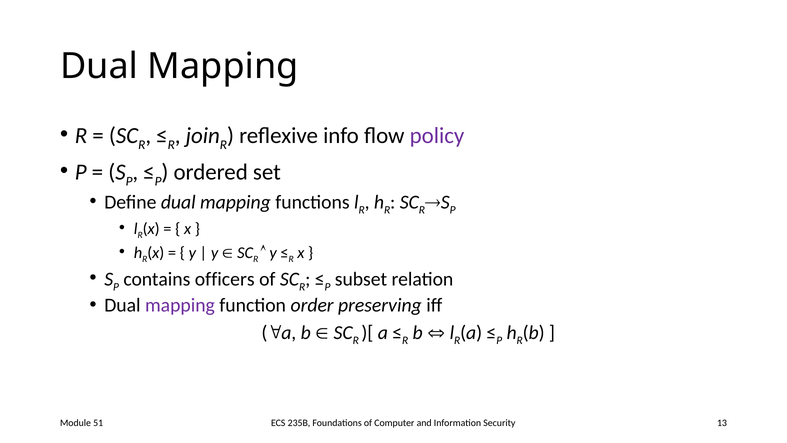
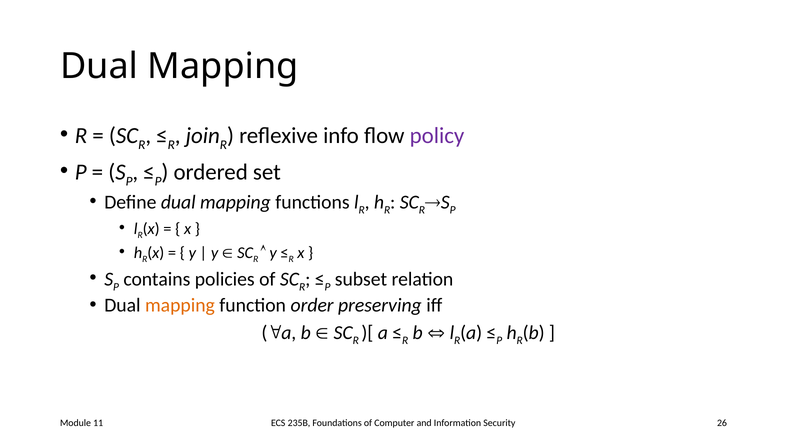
officers: officers -> policies (225, 279)
mapping colour: purple -> orange (180, 305)
13: 13 -> 26 (722, 423)
51: 51 -> 11 (98, 423)
